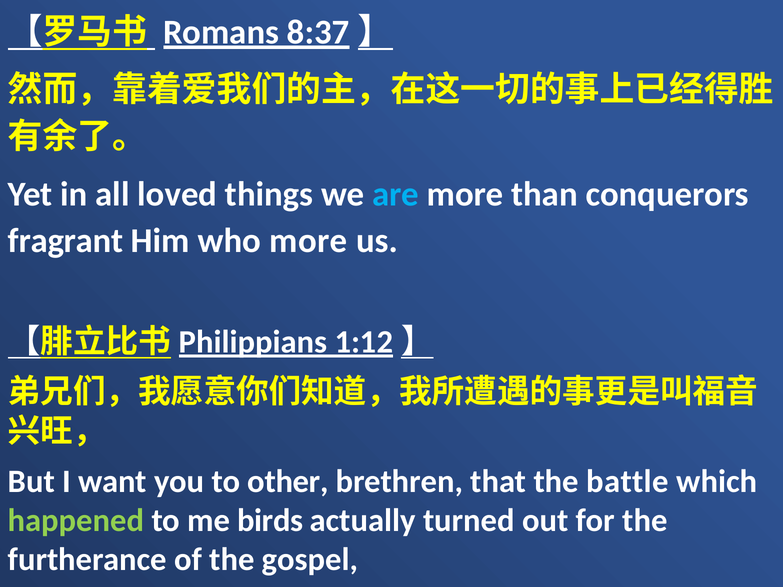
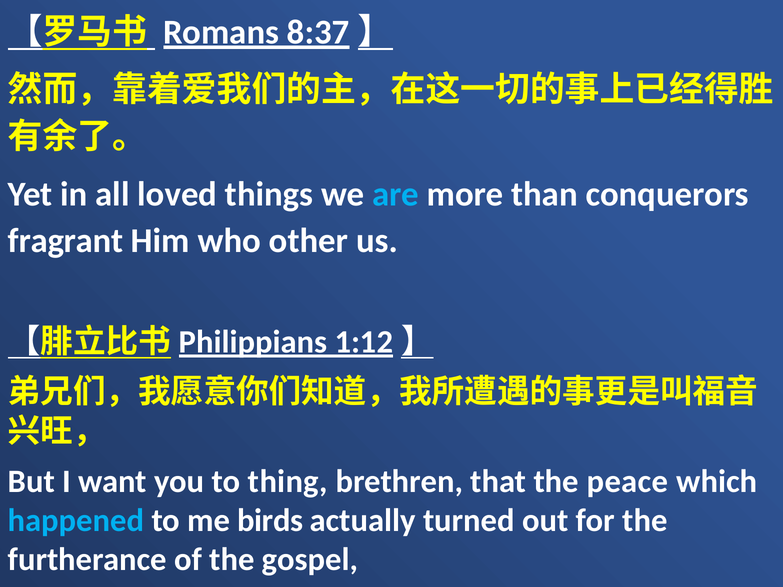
who more: more -> other (309, 241)
other: other -> thing (288, 481)
battle: battle -> peace (627, 481)
happened colour: light green -> light blue (76, 521)
